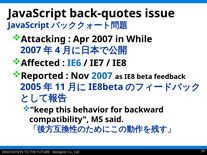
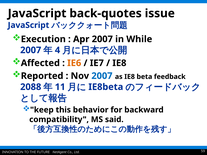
Attacking: Attacking -> Execution (43, 39)
IE6 colour: blue -> orange (74, 63)
2005: 2005 -> 2088 (31, 87)
